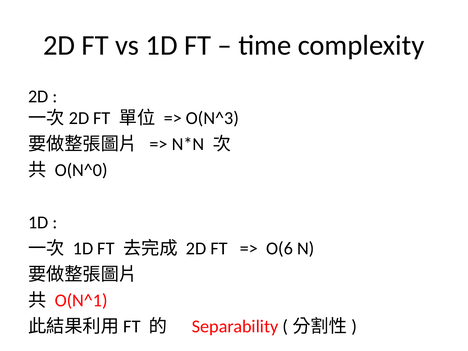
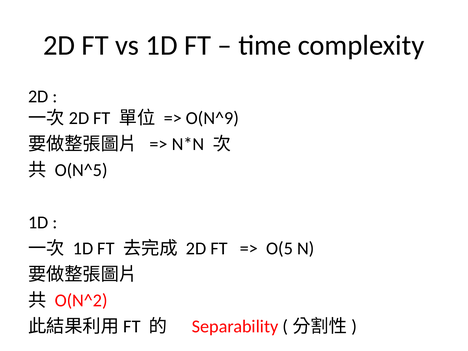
O(N^3: O(N^3 -> O(N^9 (212, 118)
O(N^0: O(N^0 -> O(N^5 (81, 170)
O(6: O(6 -> O(5 (280, 248)
O(N^1: O(N^1 -> O(N^2 (81, 300)
